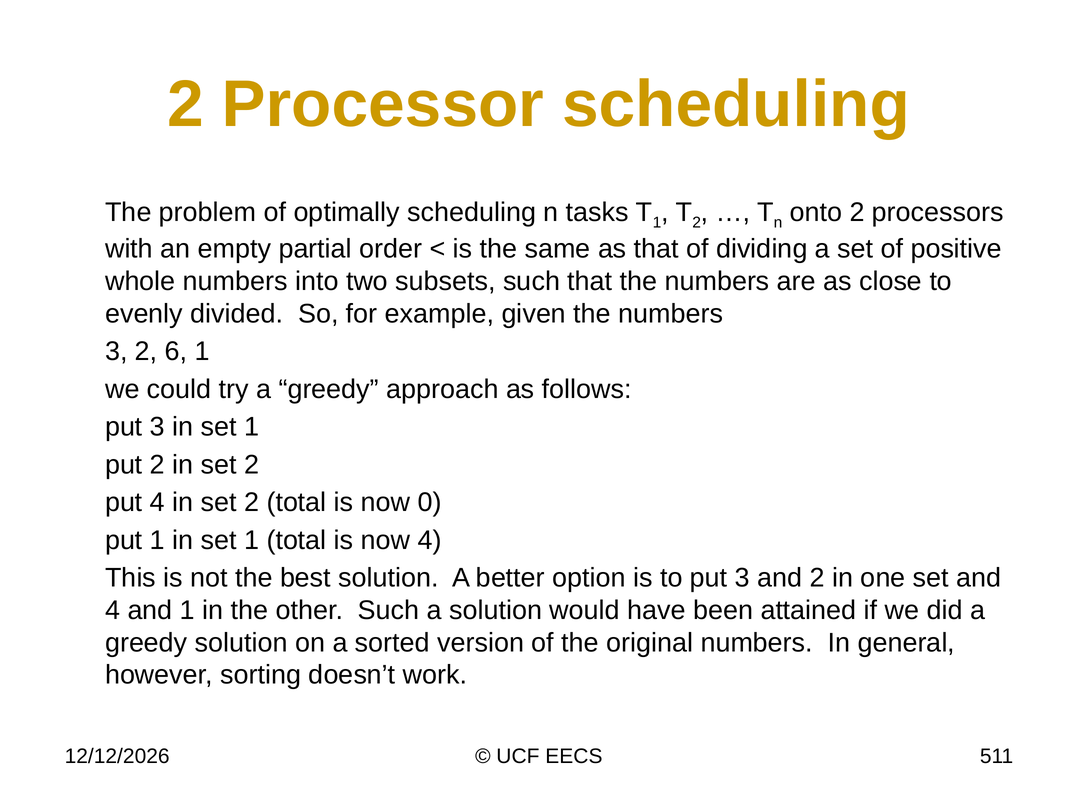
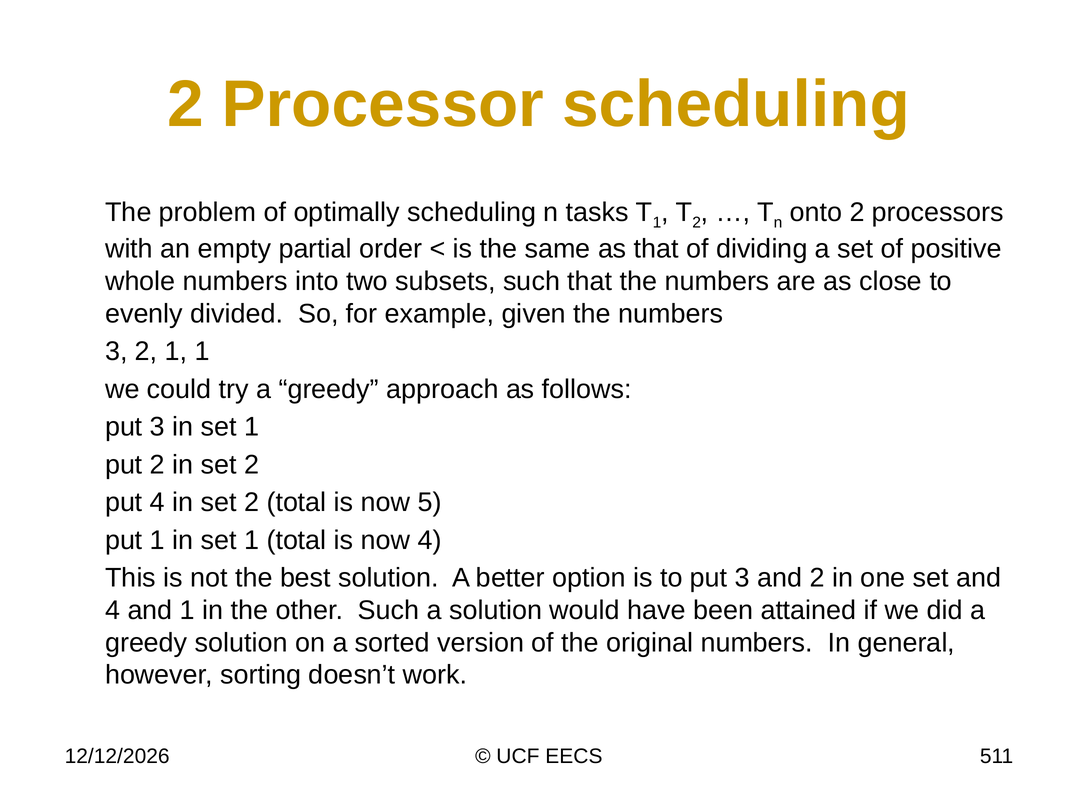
2 6: 6 -> 1 (176, 351)
0: 0 -> 5 (430, 502)
